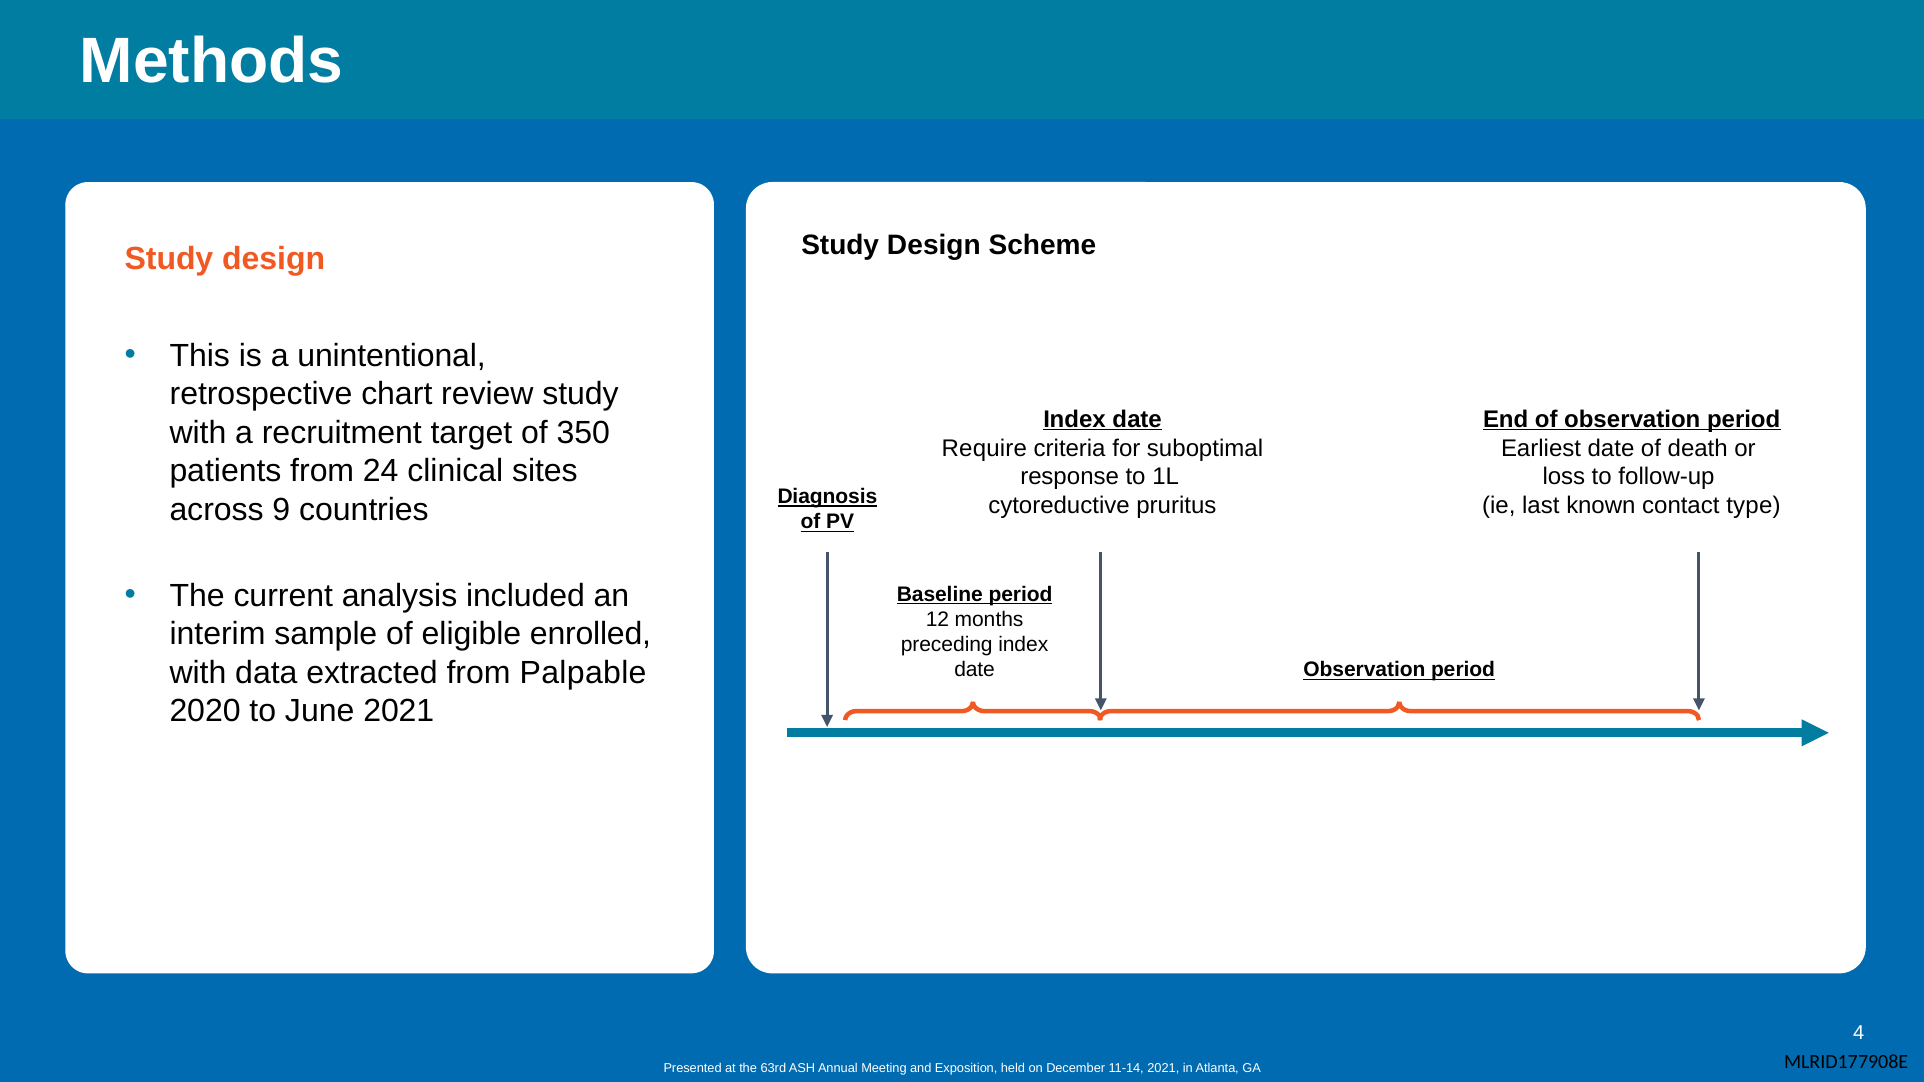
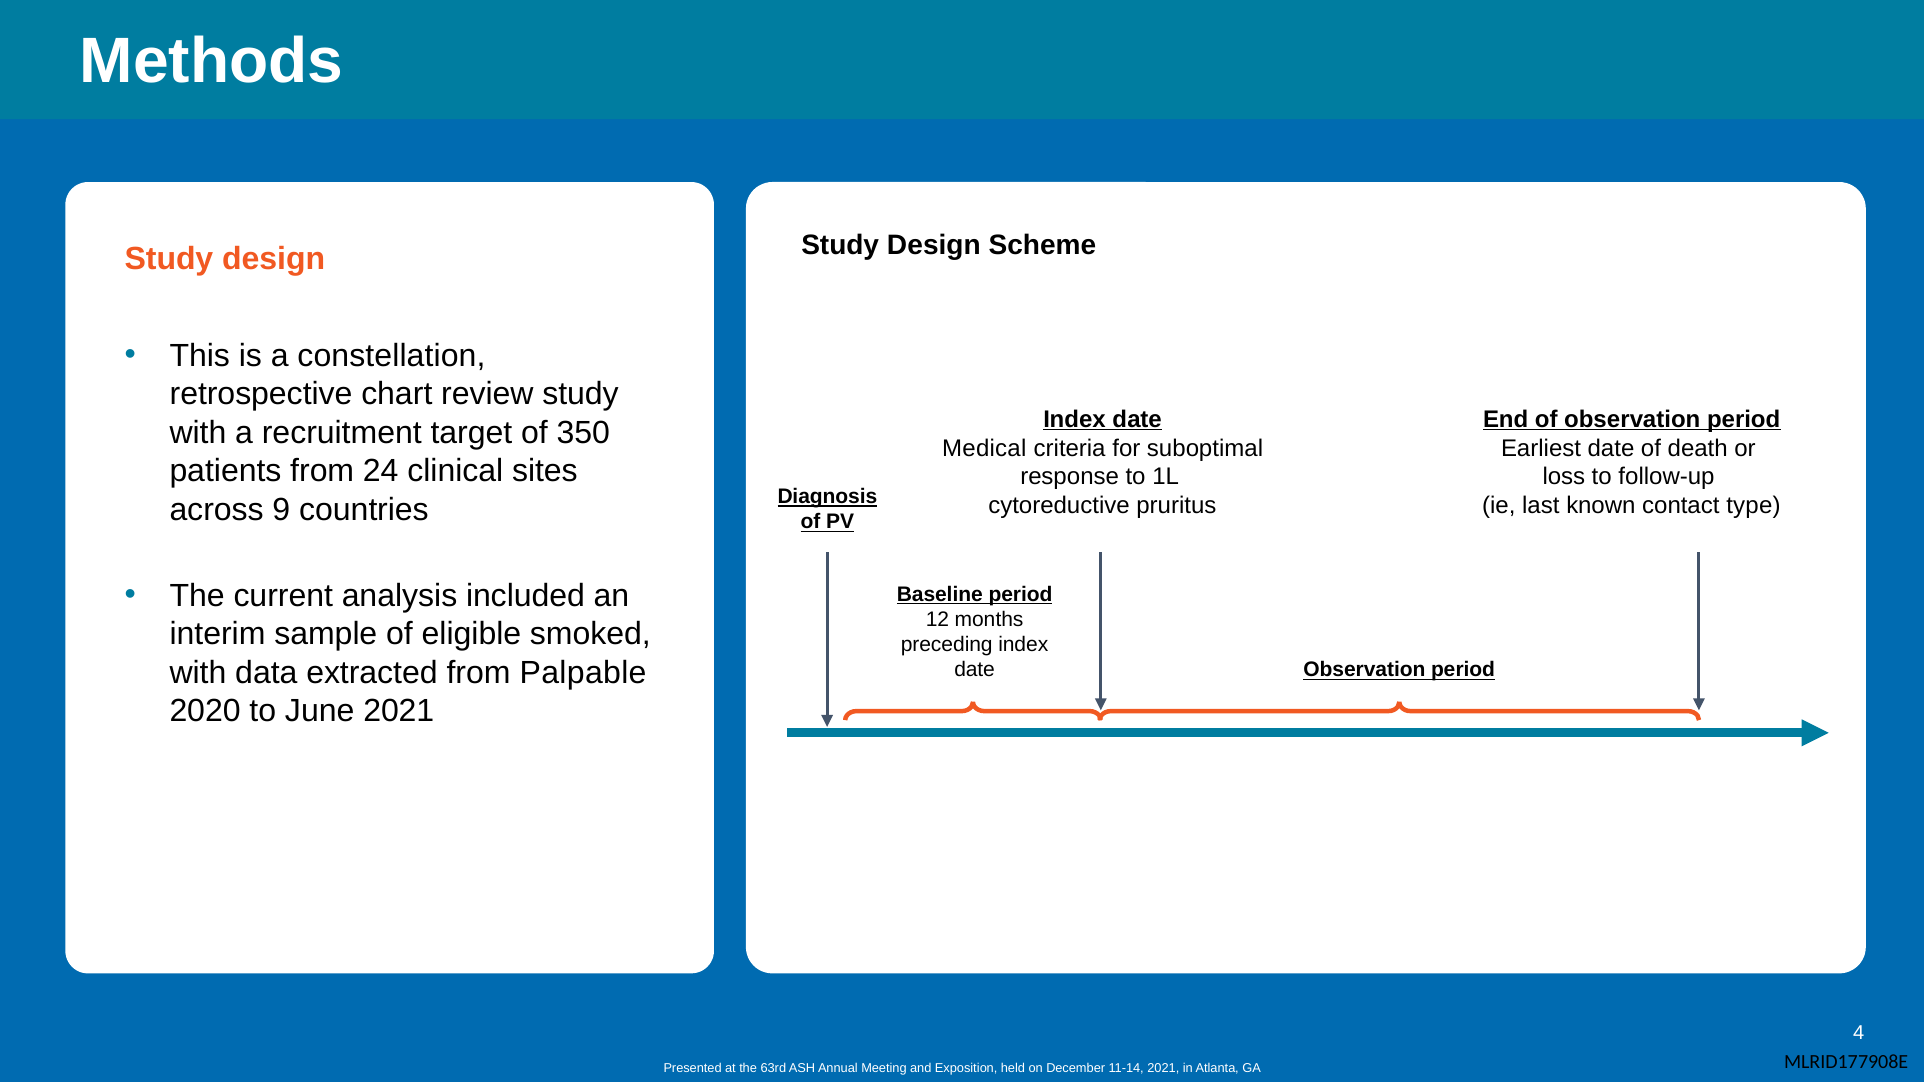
unintentional: unintentional -> constellation (391, 356)
Require: Require -> Medical (984, 448)
enrolled: enrolled -> smoked (590, 635)
